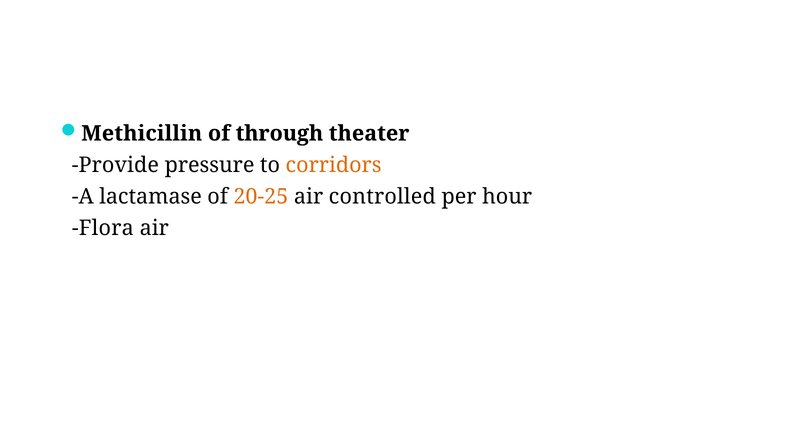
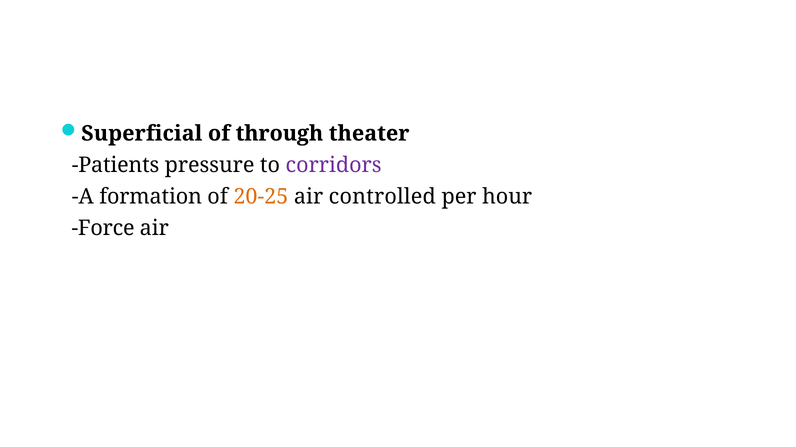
Methicillin: Methicillin -> Superficial (142, 134)
Provide: Provide -> Patients (116, 165)
corridors colour: orange -> purple (334, 165)
lactamase: lactamase -> formation (151, 197)
Flora: Flora -> Force (103, 228)
